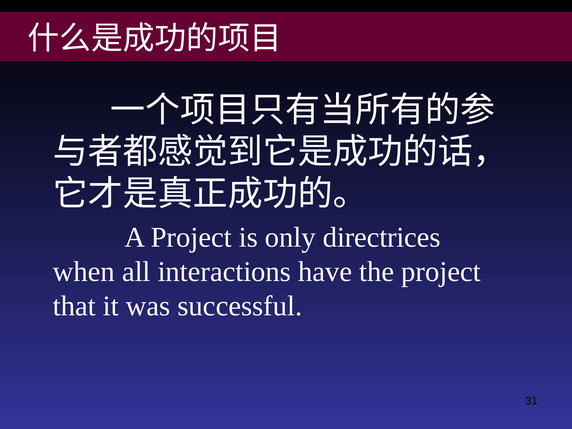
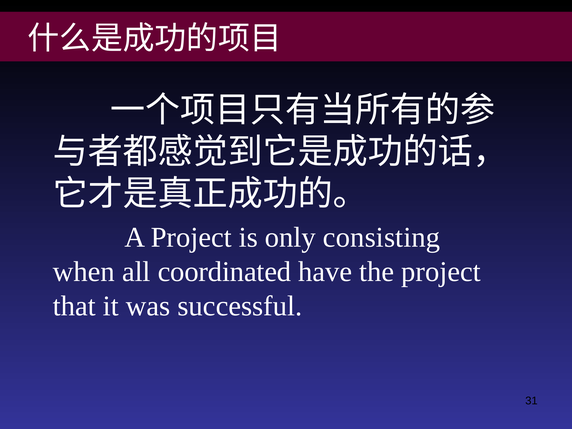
directrices: directrices -> consisting (382, 237)
interactions: interactions -> coordinated (224, 272)
